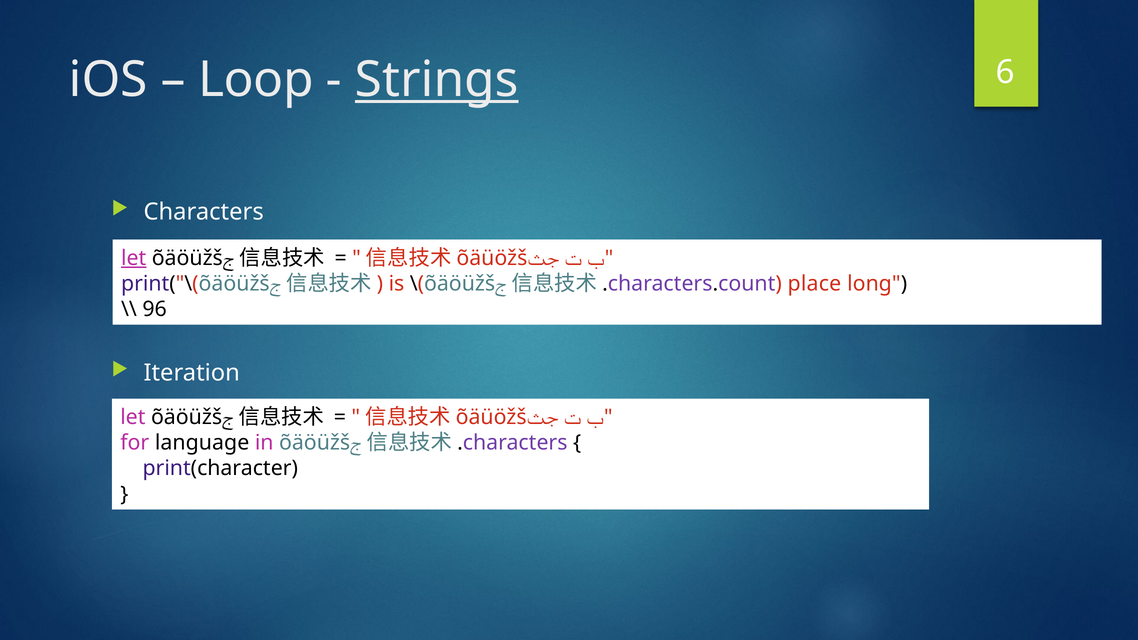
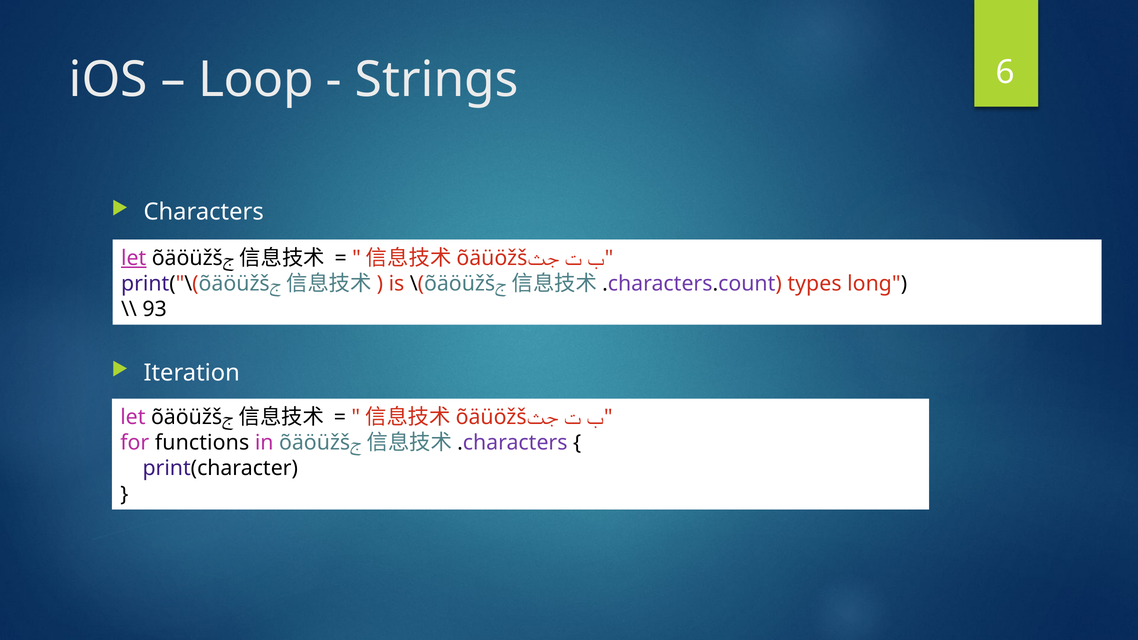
Strings underline: present -> none (437, 80)
place: place -> types (814, 284)
96: 96 -> 93 (155, 309)
language: language -> functions (202, 443)
